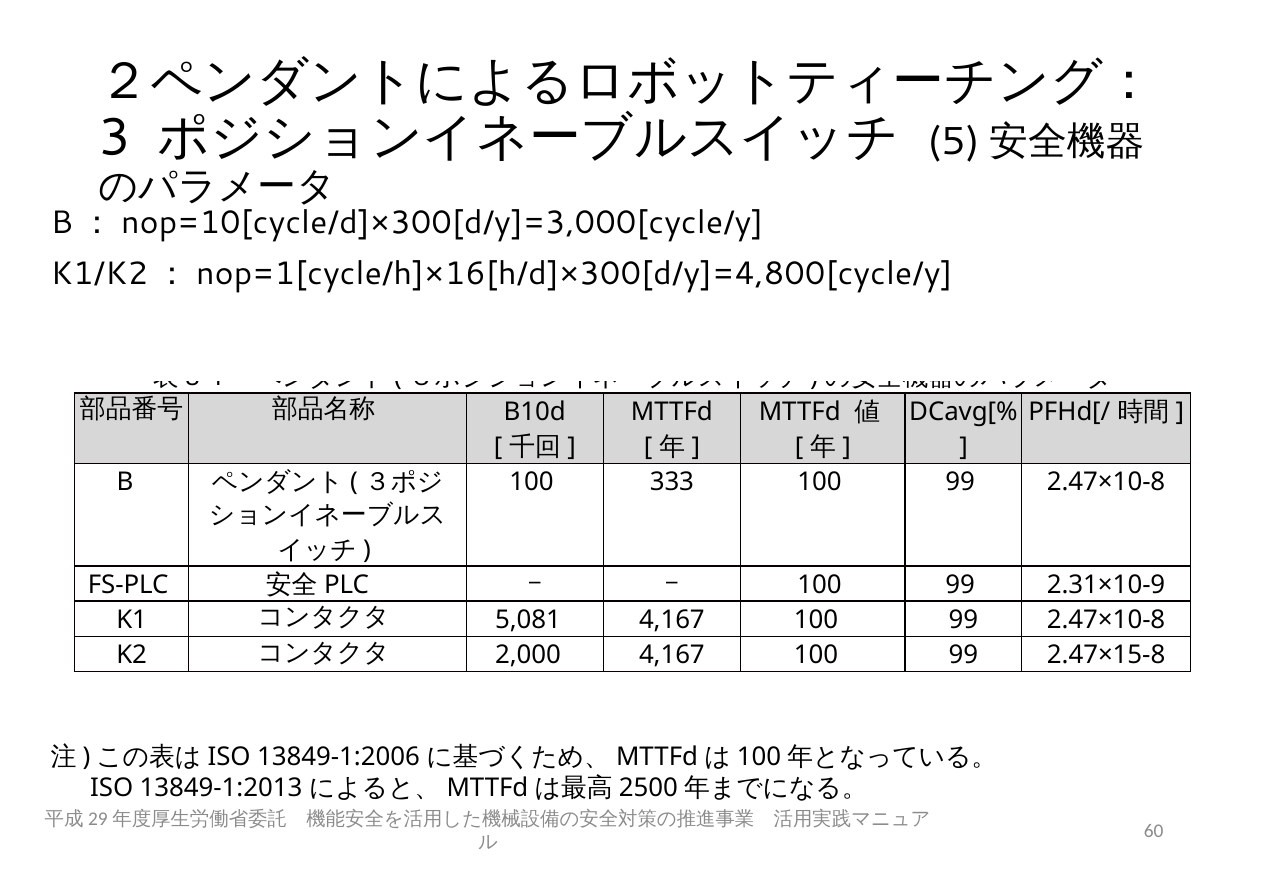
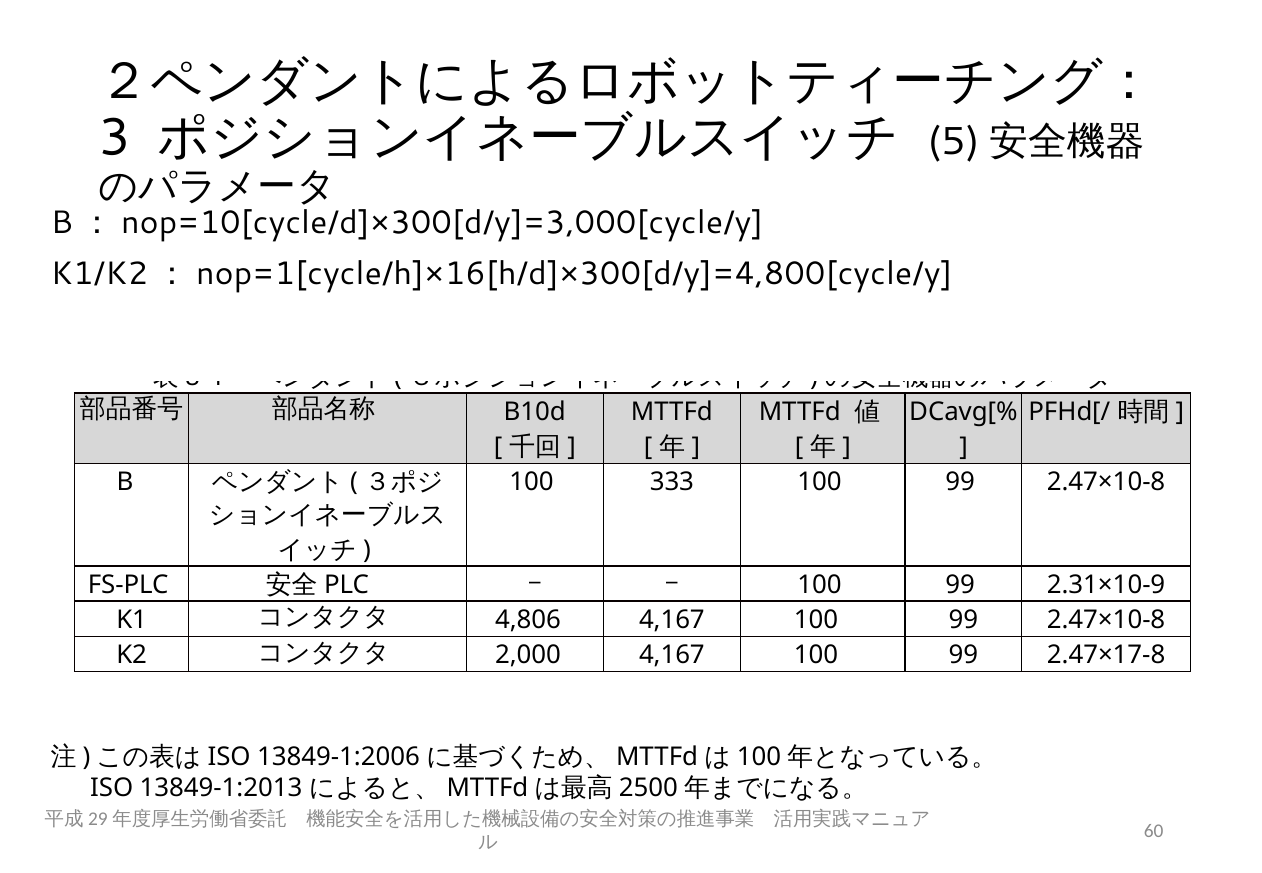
5,081: 5,081 -> 4,806 (528, 621)
2.47×15-8: 2.47×15-8 -> 2.47×17-8 (1106, 656)
